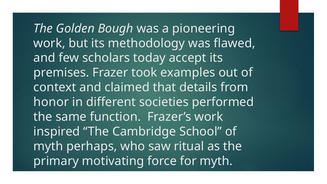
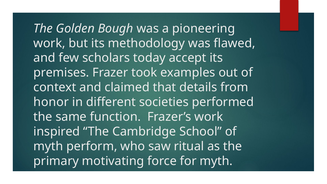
perhaps: perhaps -> perform (92, 146)
